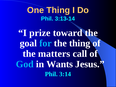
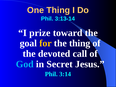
for colour: light blue -> yellow (45, 43)
matters: matters -> devoted (54, 54)
Wants: Wants -> Secret (60, 64)
